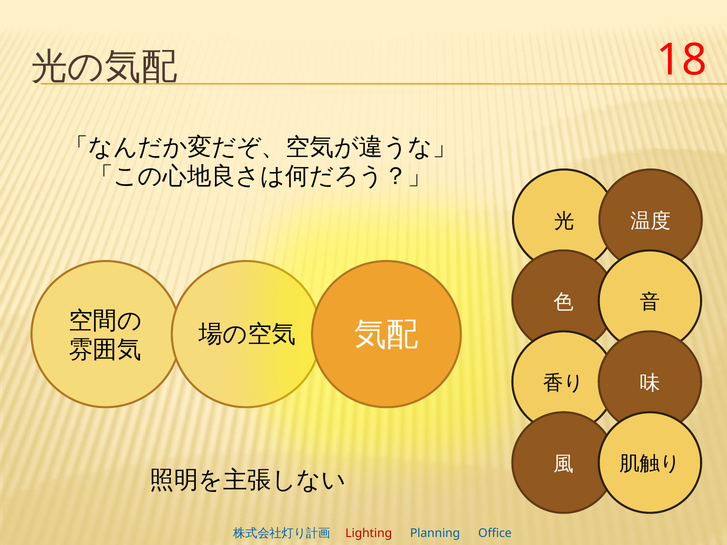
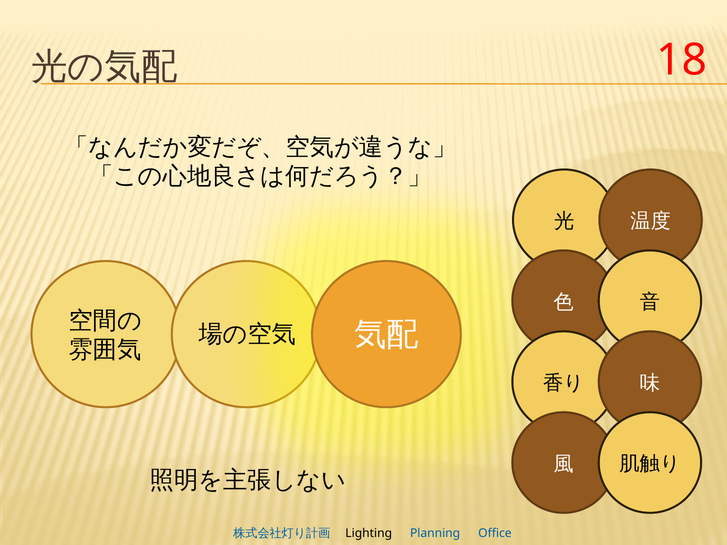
Lighting colour: red -> black (369, 534)
